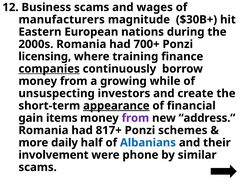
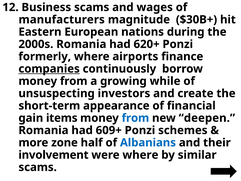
700+: 700+ -> 620+ (147, 44)
licensing: licensing -> formerly (45, 56)
training: training -> airports (135, 56)
appearance underline: present -> none (116, 106)
from colour: purple -> blue (135, 118)
address: address -> deepen (207, 118)
817+: 817+ -> 609+ (109, 130)
daily: daily -> zone (65, 142)
were phone: phone -> where (140, 155)
